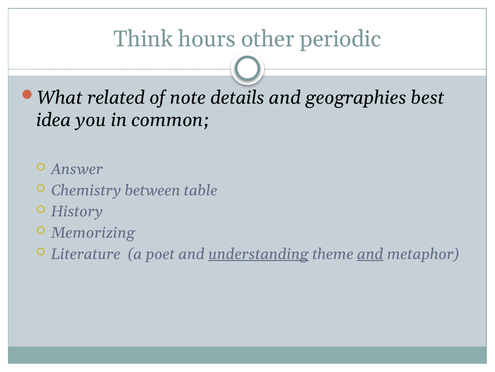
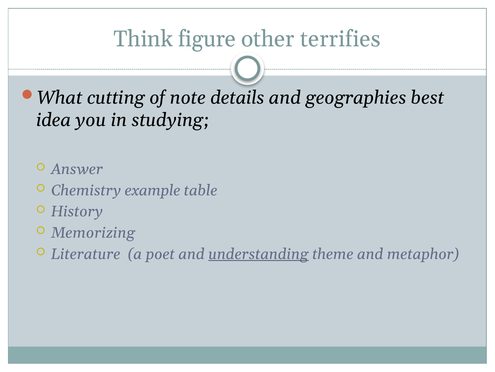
hours: hours -> figure (207, 39)
periodic: periodic -> terrifies (340, 39)
related: related -> cutting (116, 98)
common: common -> studying (171, 120)
between: between -> example (152, 190)
and underline: present -> none (370, 254)
